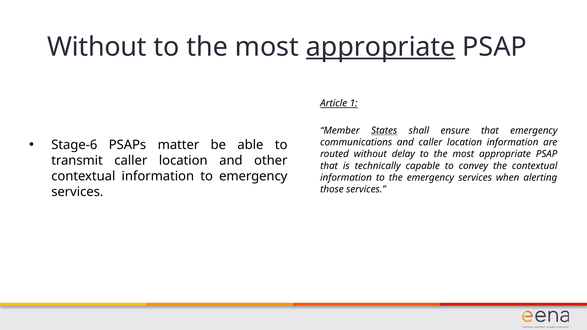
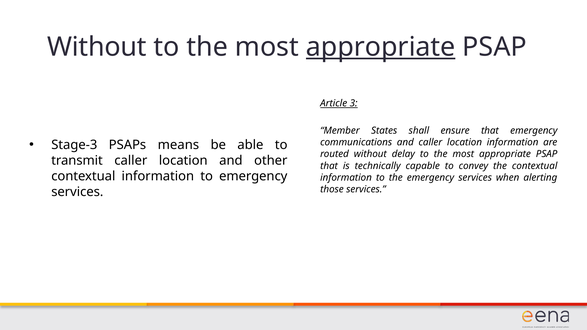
1: 1 -> 3 (354, 103)
States underline: present -> none (384, 131)
Stage-6: Stage-6 -> Stage-3 (74, 145)
matter: matter -> means (178, 145)
